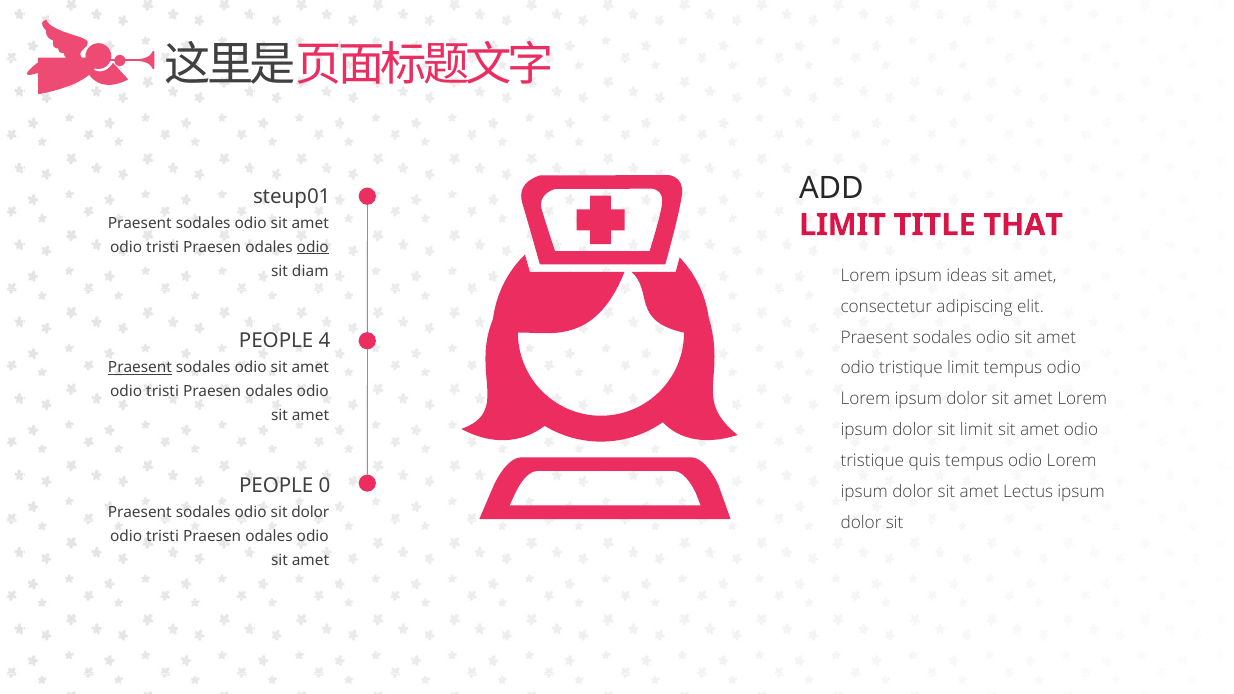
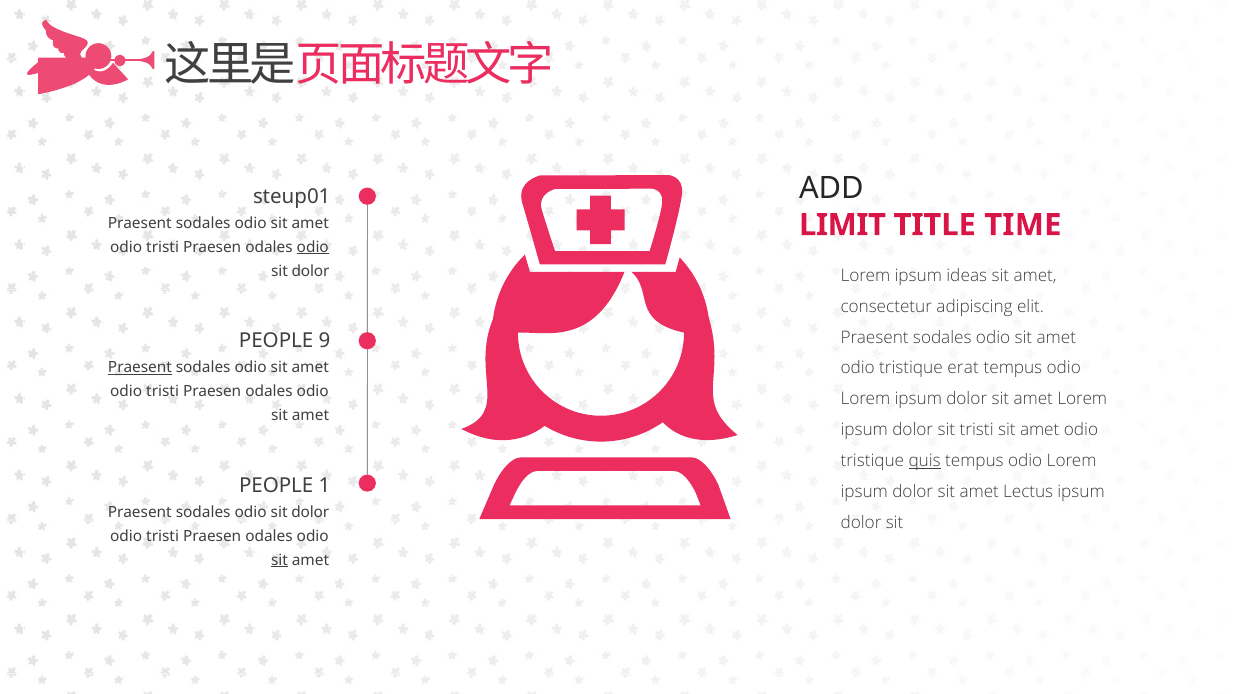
THAT: THAT -> TIME (1023, 225)
diam: diam -> dolor (311, 271)
4: 4 -> 9 (324, 341)
tristique limit: limit -> erat (963, 368)
sit limit: limit -> tristi (977, 430)
quis underline: none -> present (925, 461)
0: 0 -> 1 (324, 485)
sit underline: none -> present (279, 560)
